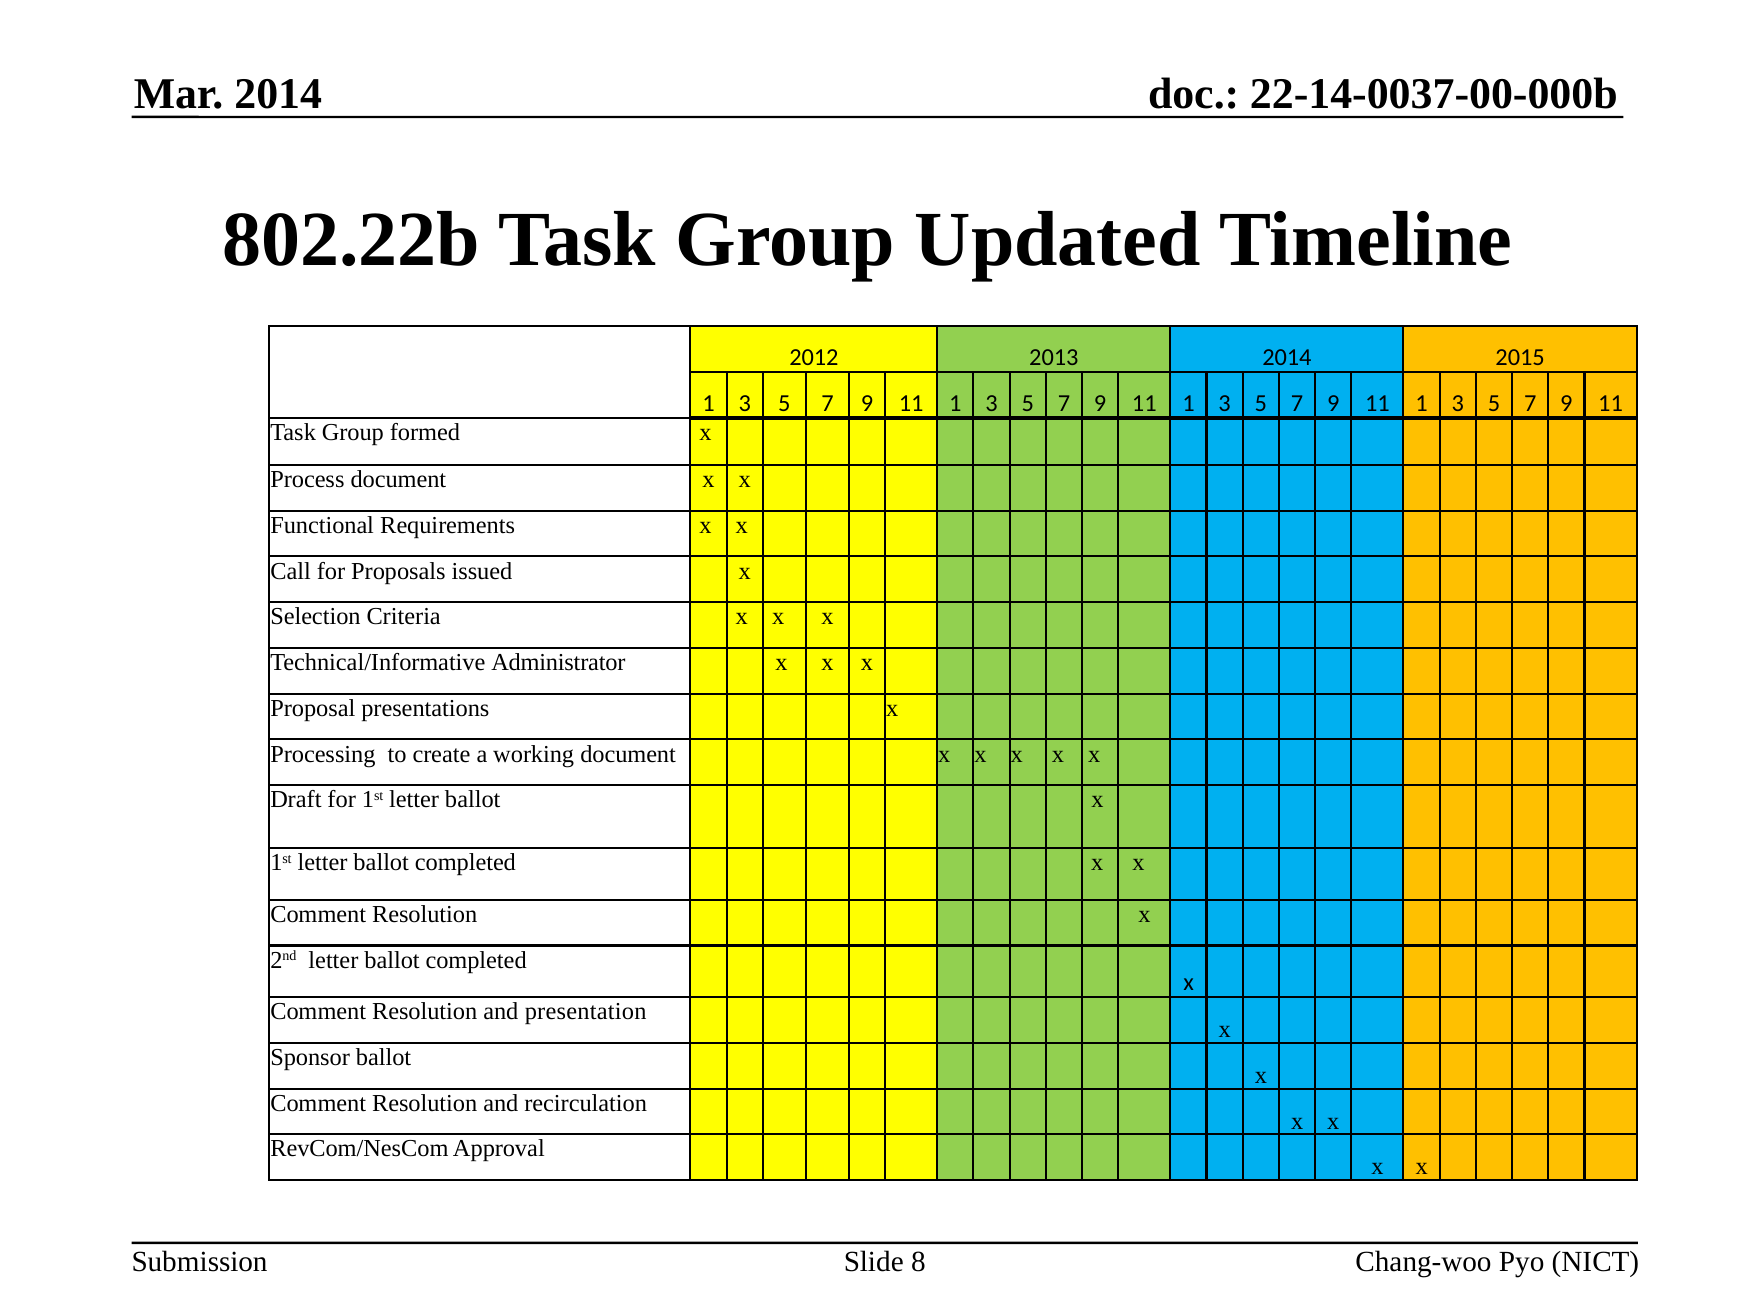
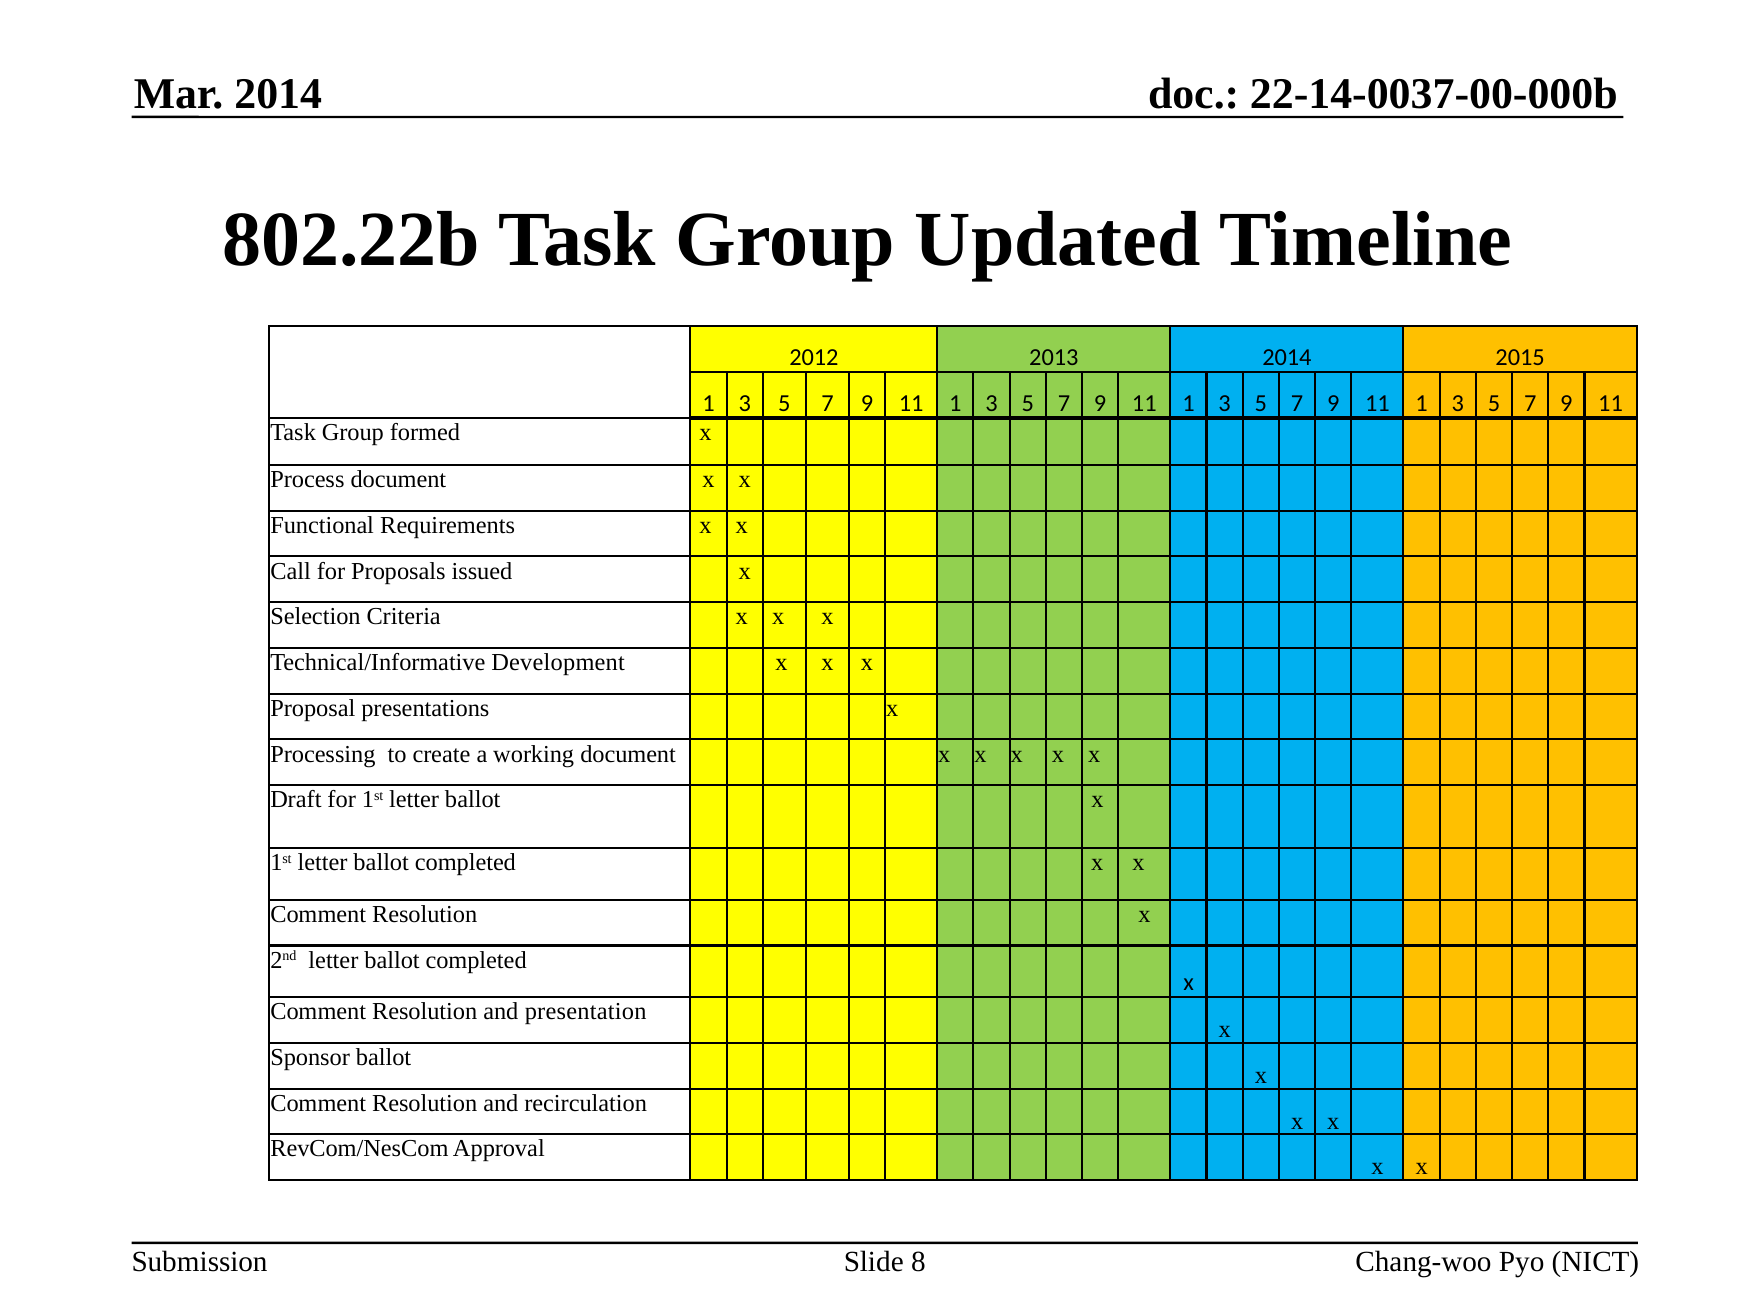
Administrator: Administrator -> Development (558, 663)
